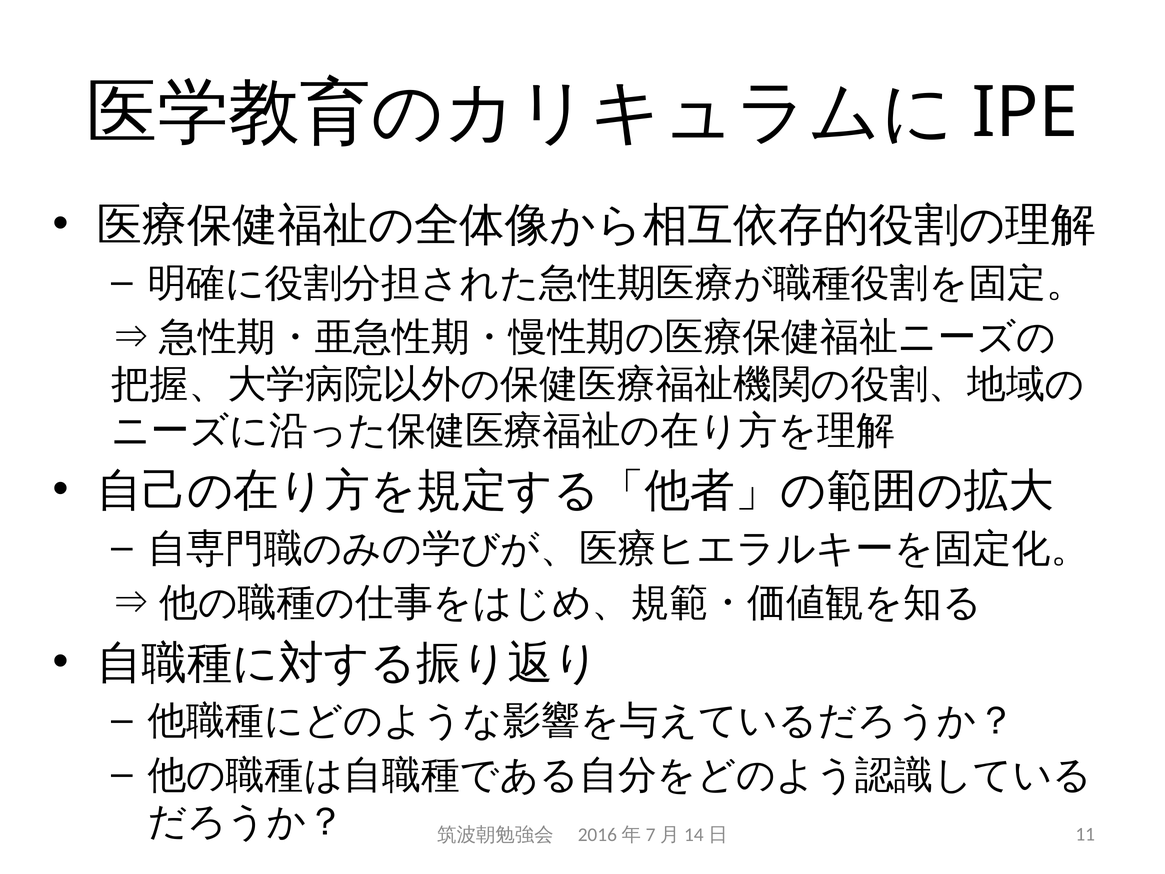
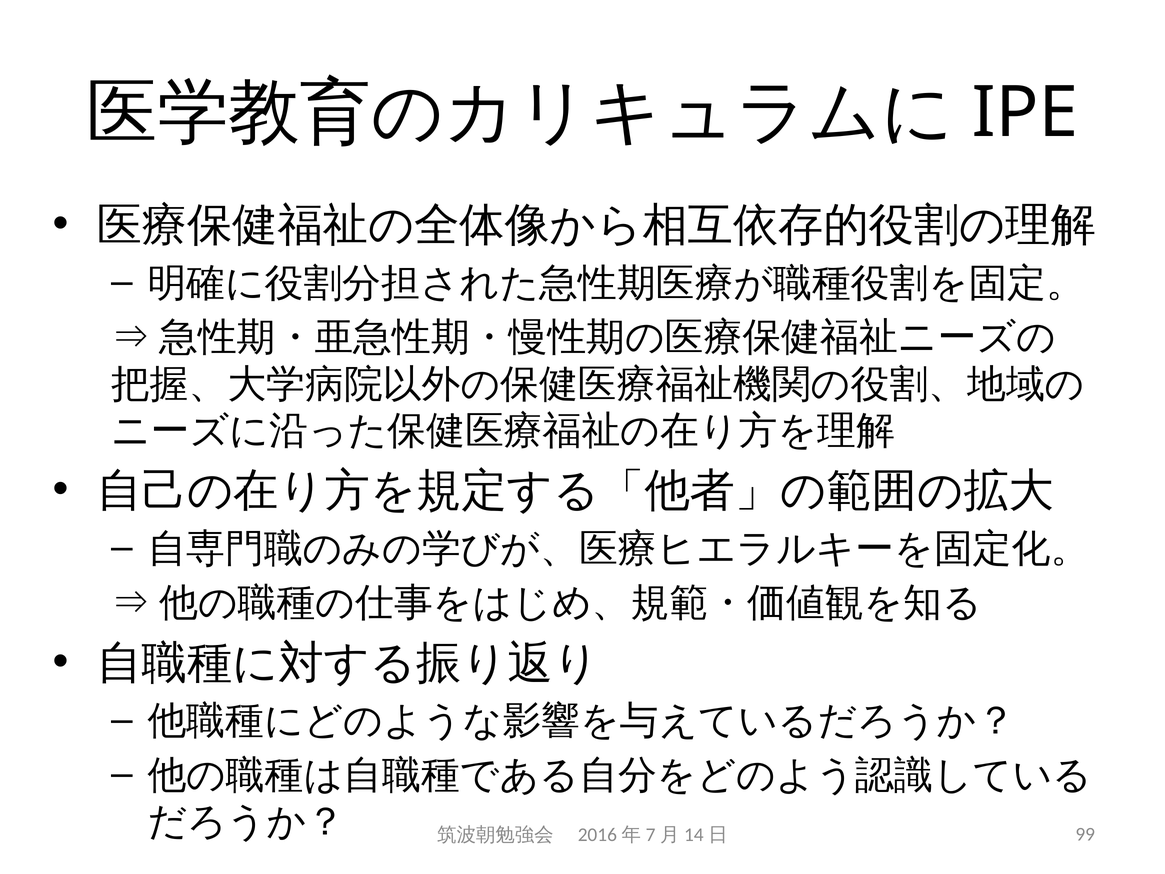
11: 11 -> 99 (1085, 834)
